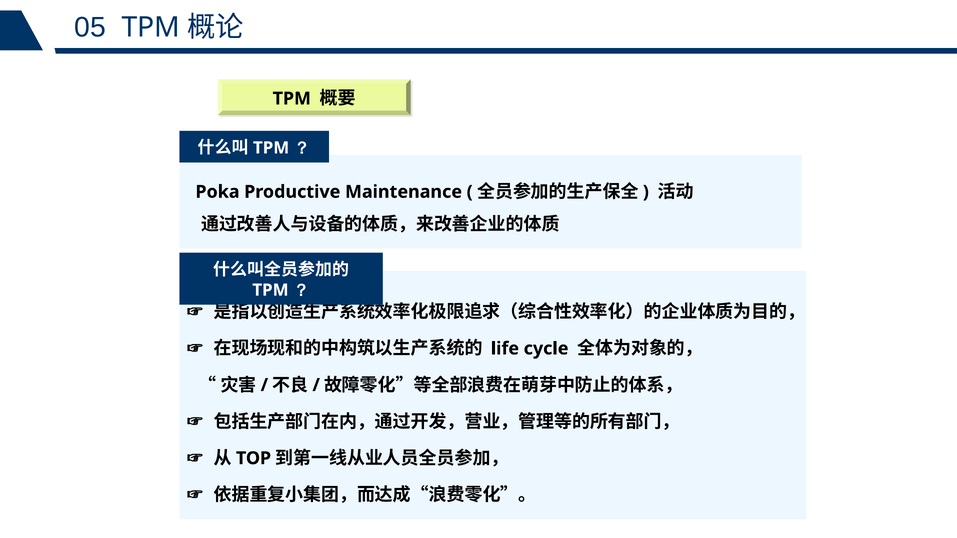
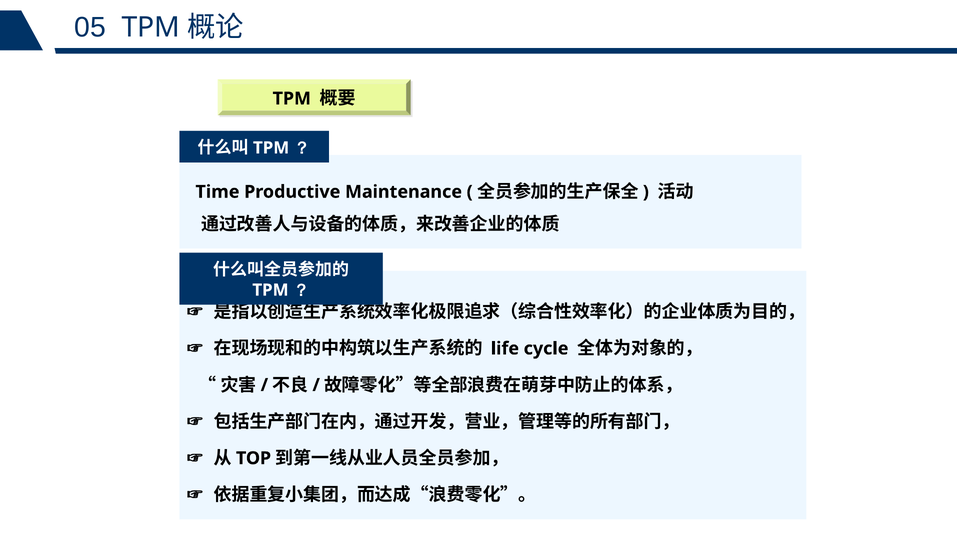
Poka: Poka -> Time (217, 192)
